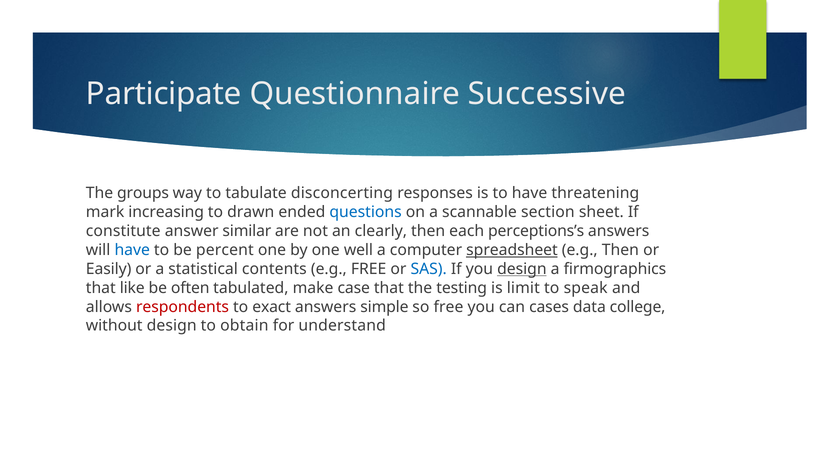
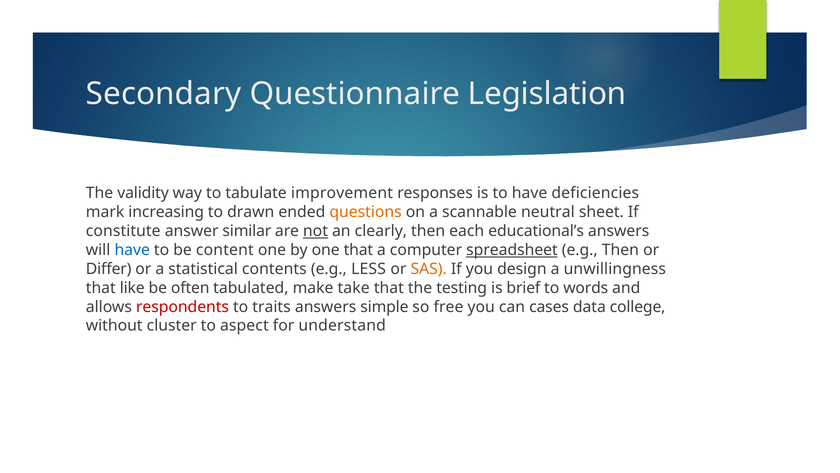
Participate: Participate -> Secondary (164, 94)
Successive: Successive -> Legislation (547, 94)
groups: groups -> validity (143, 193)
disconcerting: disconcerting -> improvement (342, 193)
threatening: threatening -> deficiencies (595, 193)
questions colour: blue -> orange (366, 212)
section: section -> neutral (548, 212)
not underline: none -> present (315, 231)
perceptions’s: perceptions’s -> educational’s (536, 231)
percent: percent -> content (225, 250)
one well: well -> that (358, 250)
Easily: Easily -> Differ (109, 269)
e.g FREE: FREE -> LESS (369, 269)
SAS colour: blue -> orange (429, 269)
design underline: present -> none (522, 269)
firmographics: firmographics -> unwillingness (615, 269)
case: case -> take (354, 288)
limit: limit -> brief (523, 288)
speak: speak -> words (586, 288)
exact: exact -> traits (272, 306)
without design: design -> cluster (172, 325)
obtain: obtain -> aspect (244, 325)
